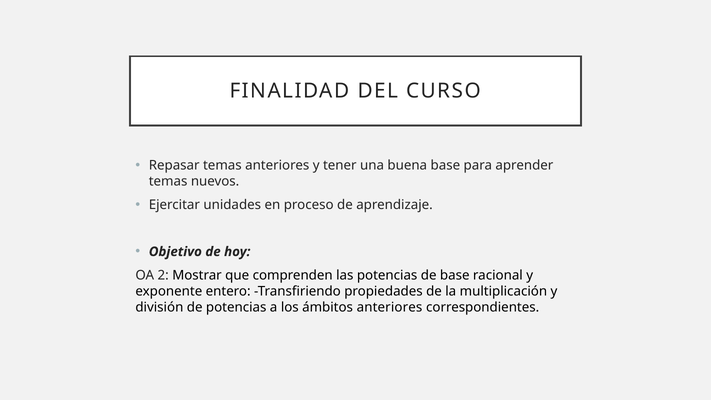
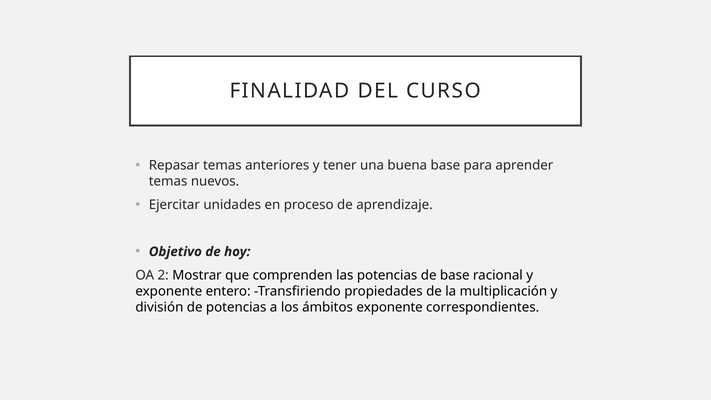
ámbitos anteriores: anteriores -> exponente (390, 307)
